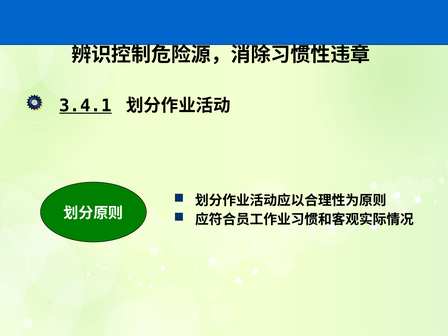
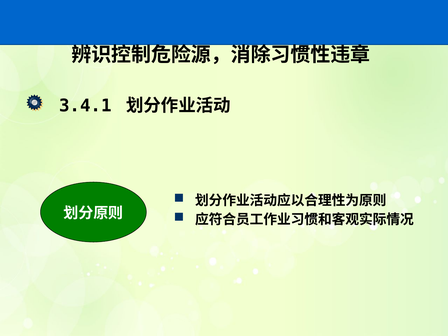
3.4.1 underline: present -> none (85, 106)
